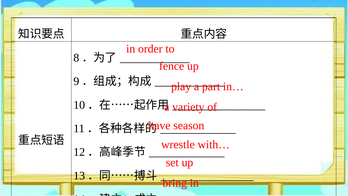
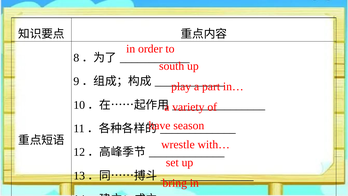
fence: fence -> south (172, 66)
